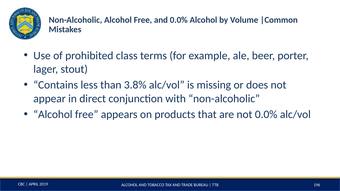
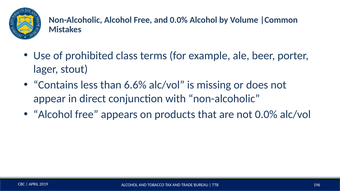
3.8%: 3.8% -> 6.6% (135, 85)
